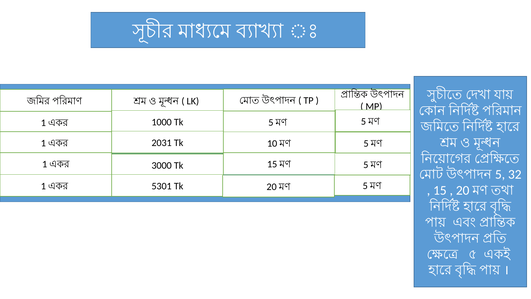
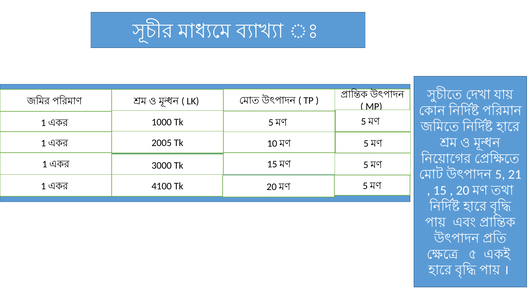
2031: 2031 -> 2005 (162, 143)
32: 32 -> 21 (515, 174)
5301: 5301 -> 4100 (162, 186)
